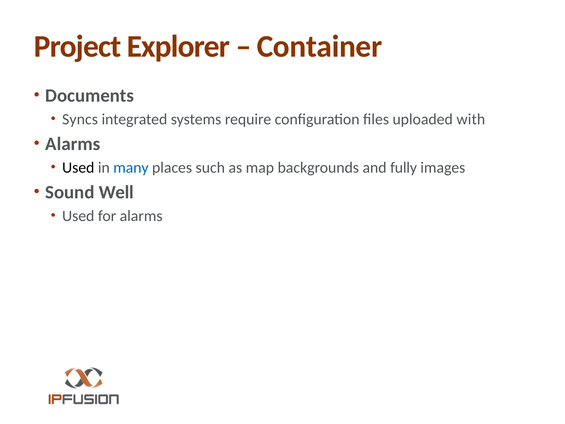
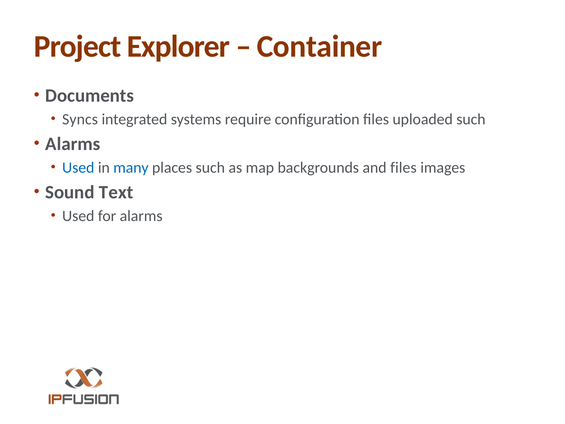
uploaded with: with -> such (471, 119)
Used colour: black -> blue (78, 167)
and fully: fully -> files (403, 167)
Well: Well -> Text (116, 192)
